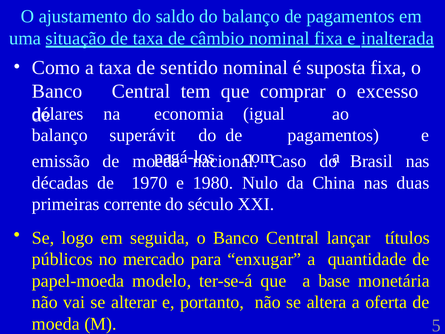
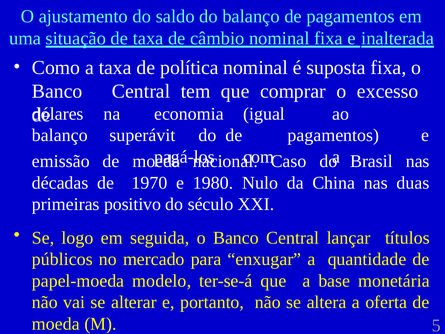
sentido: sentido -> política (189, 68)
corrente: corrente -> positivo (133, 204)
